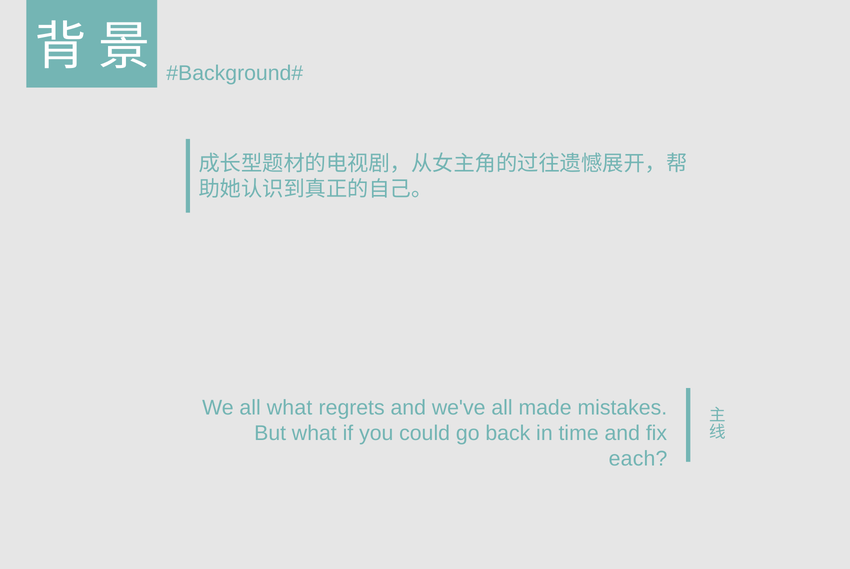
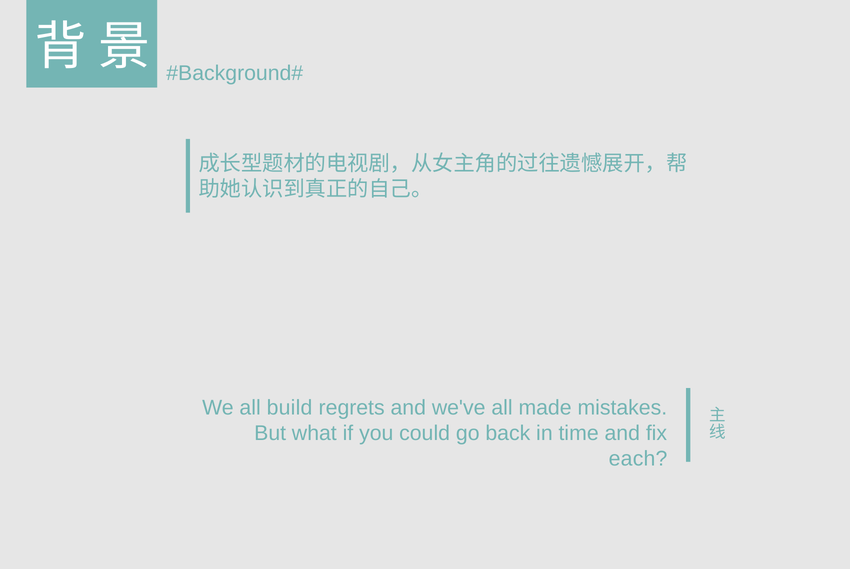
all what: what -> build (290, 408)
